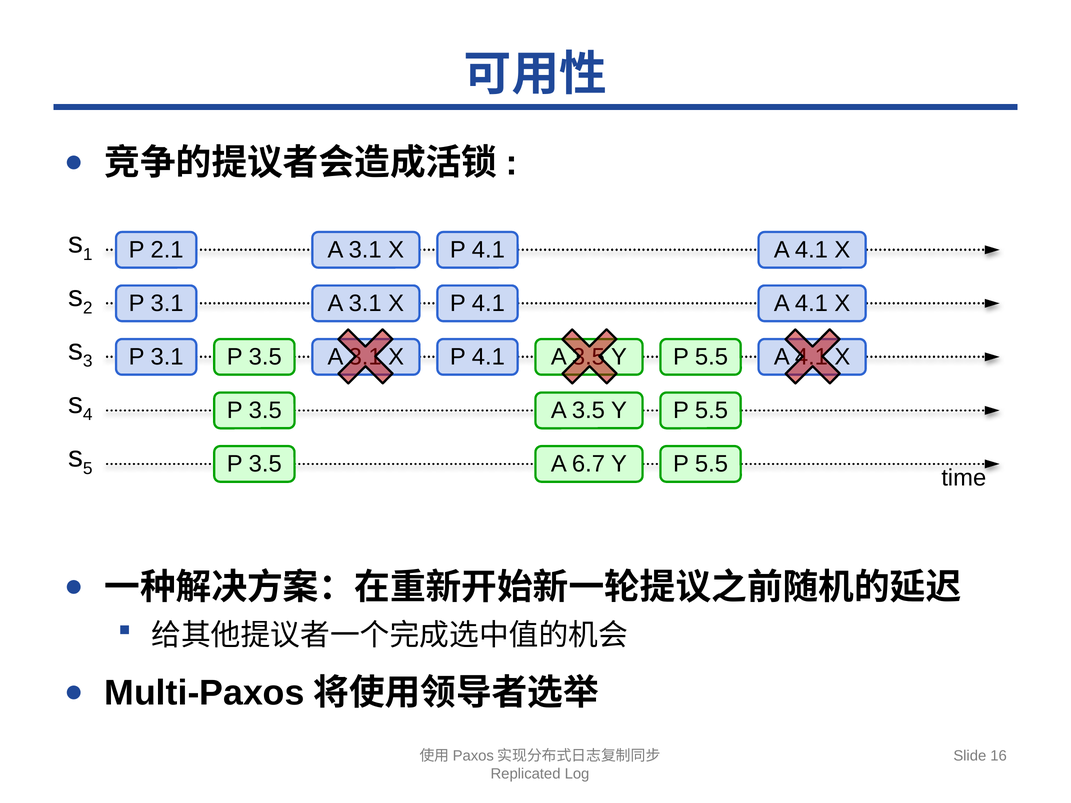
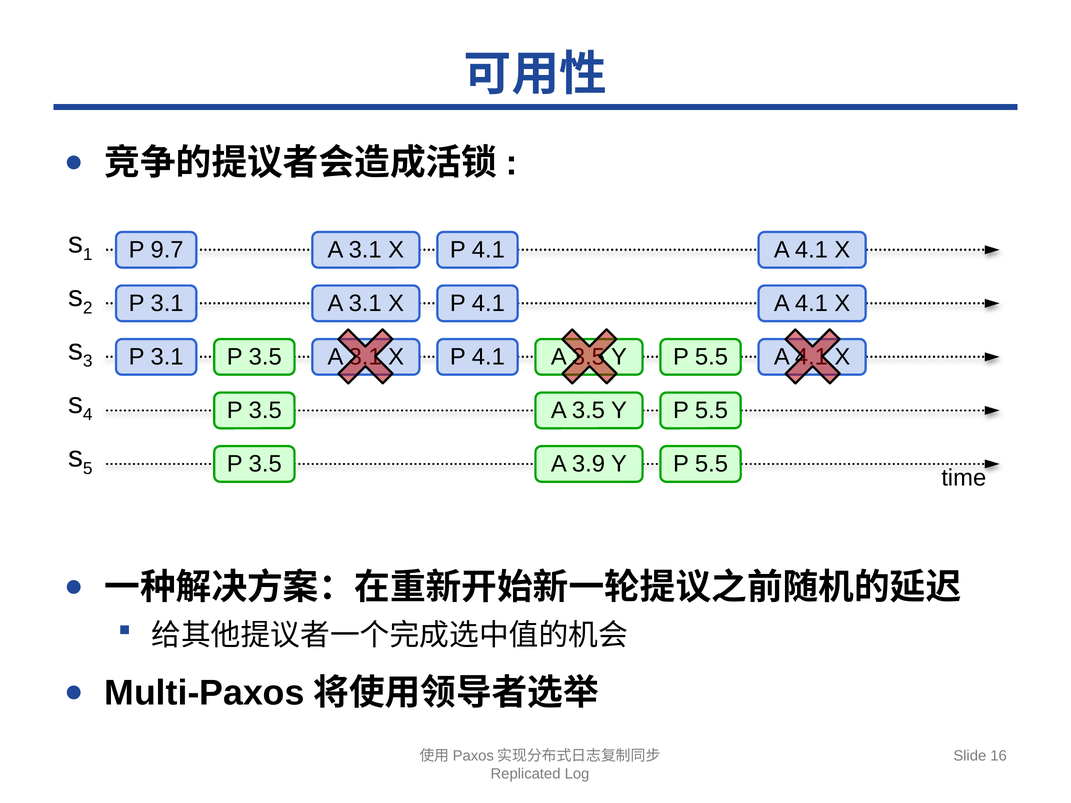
2.1: 2.1 -> 9.7 (167, 250)
6.7: 6.7 -> 3.9 (588, 464)
